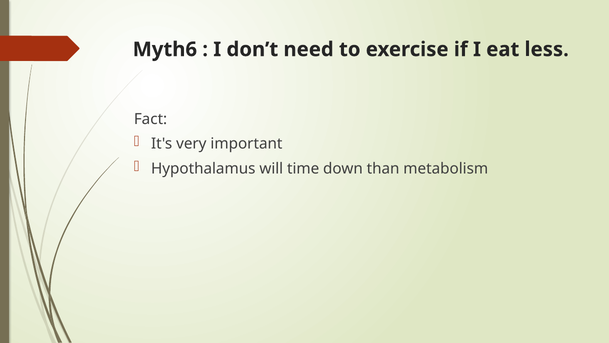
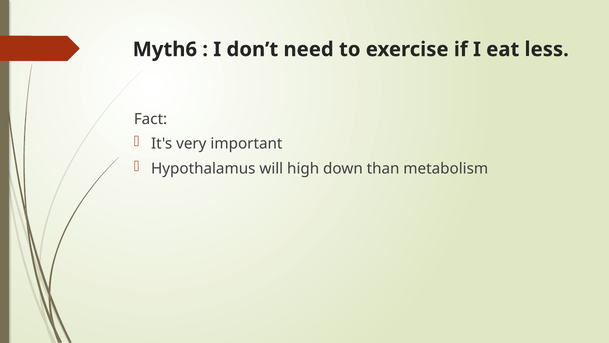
time: time -> high (303, 168)
